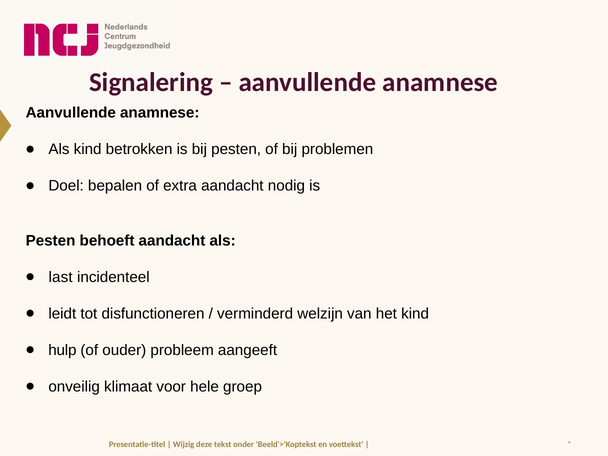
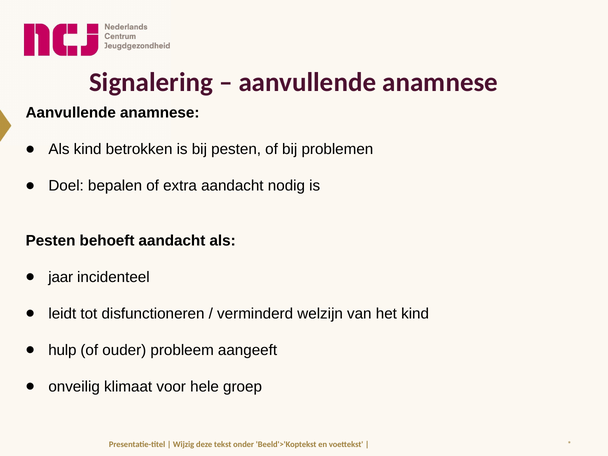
last: last -> jaar (61, 277)
